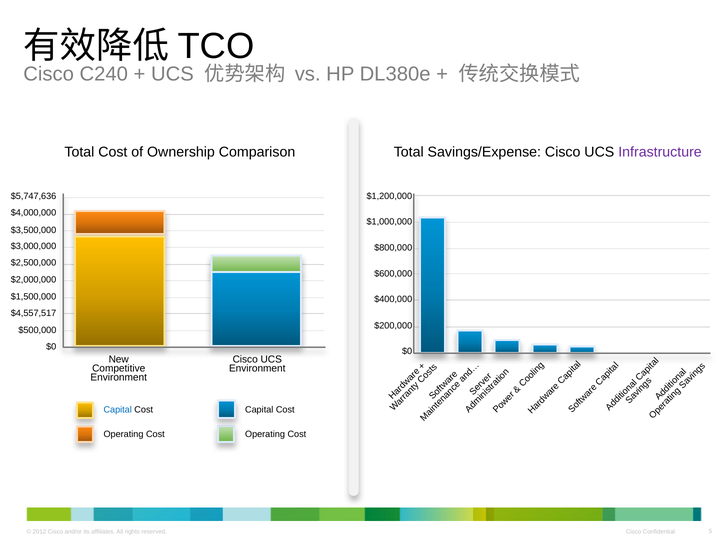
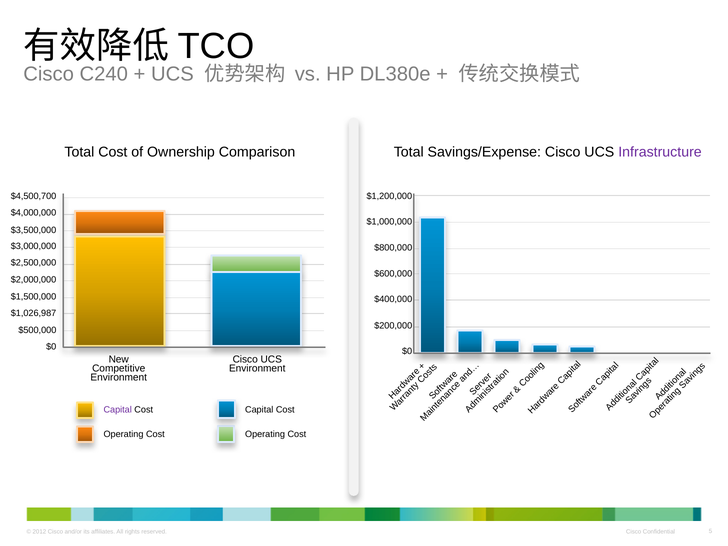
$5,747,636: $5,747,636 -> $4,500,700 (34, 196)
$4,557,517: $4,557,517 -> $1,026,987 (34, 313)
Capital colour: blue -> purple (118, 410)
